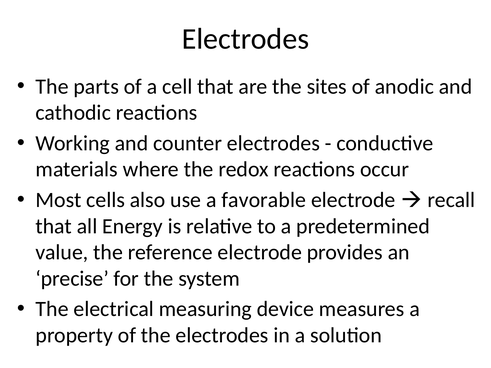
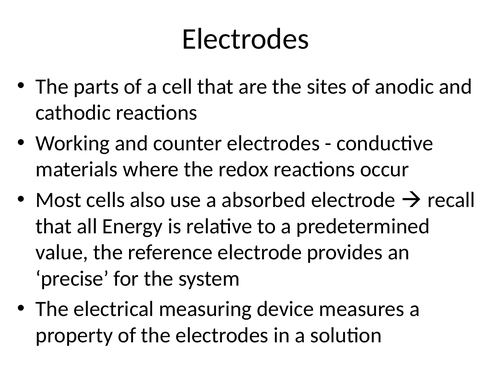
favorable: favorable -> absorbed (264, 200)
